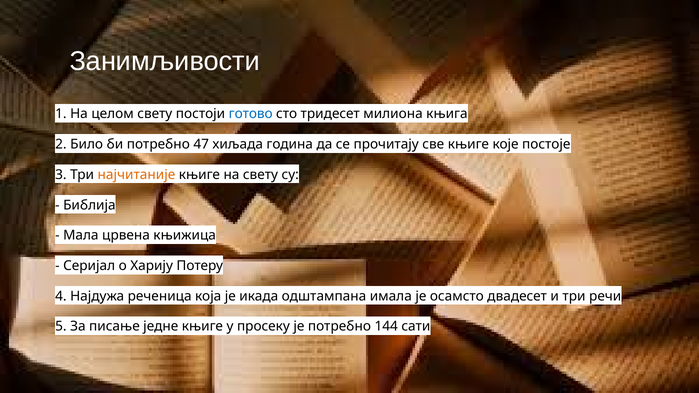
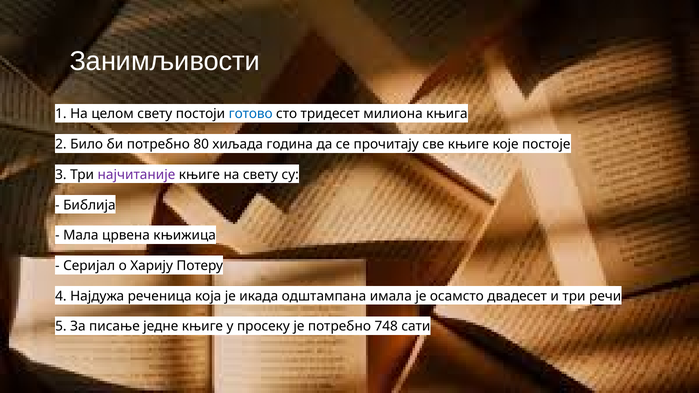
47: 47 -> 80 (201, 144)
најчитаније colour: orange -> purple (136, 175)
144: 144 -> 748 (386, 327)
